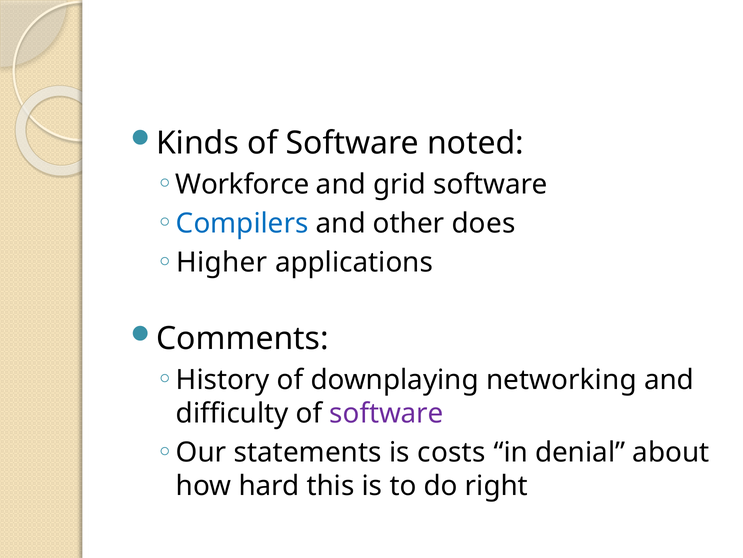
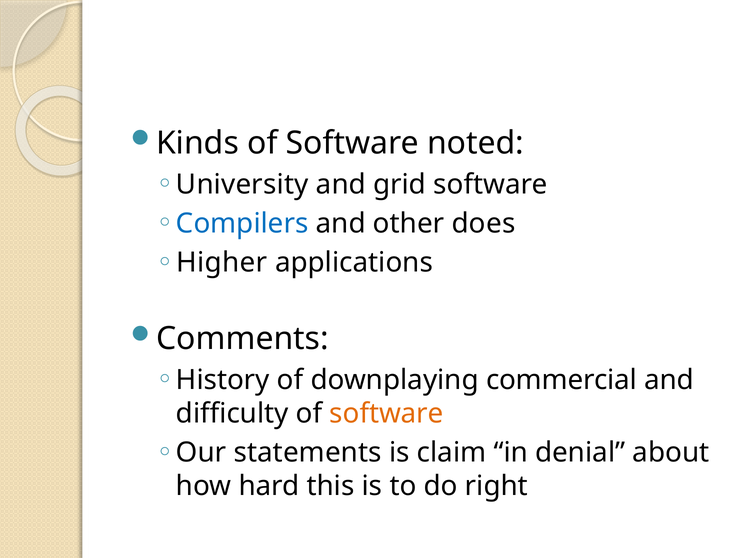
Workforce: Workforce -> University (242, 184)
networking: networking -> commercial (562, 380)
software colour: purple -> orange (387, 413)
costs: costs -> claim (452, 452)
